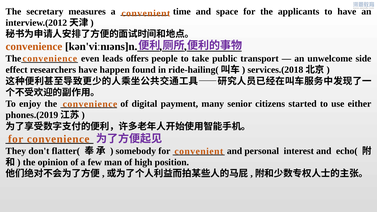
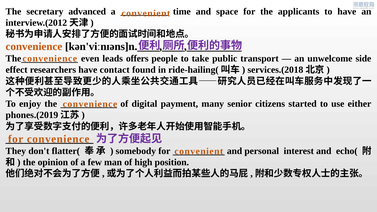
measures: measures -> advanced (87, 11)
happen: happen -> contact (115, 70)
